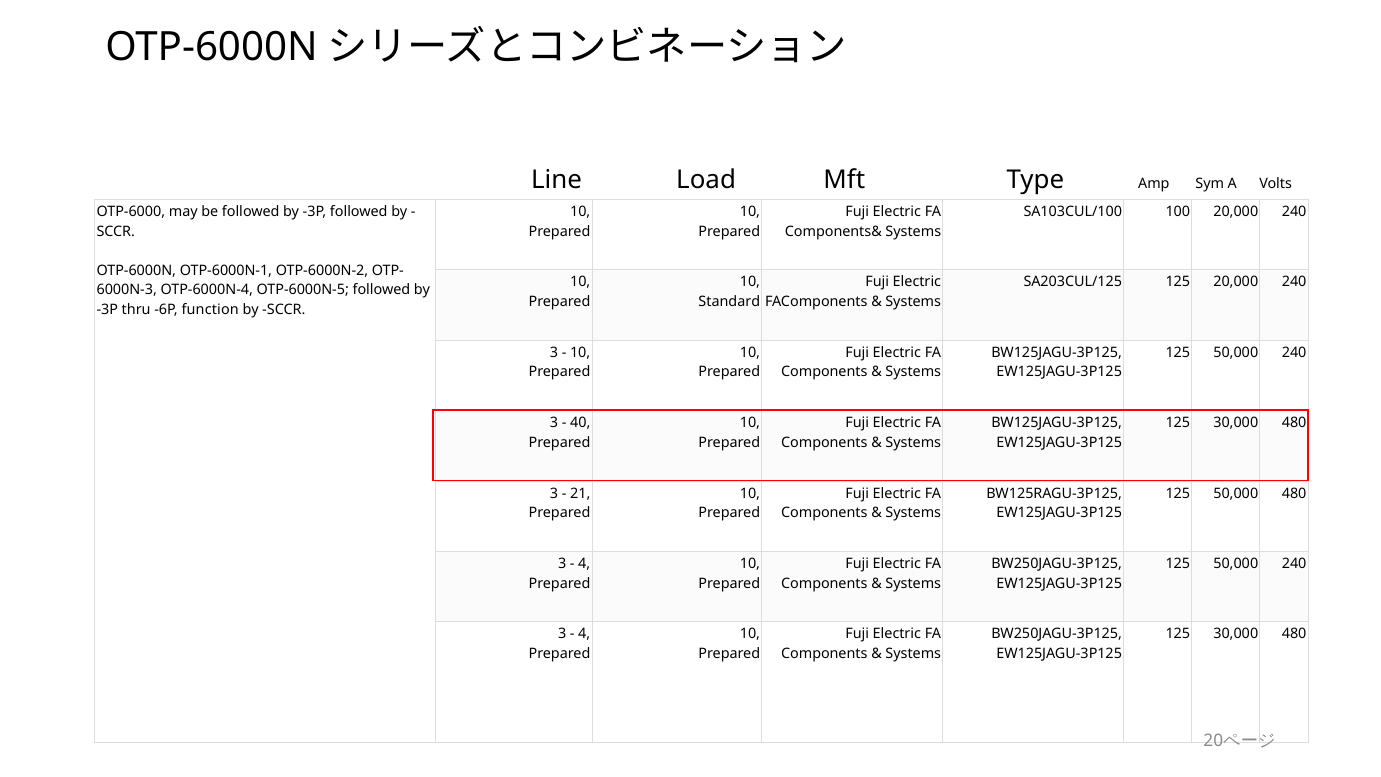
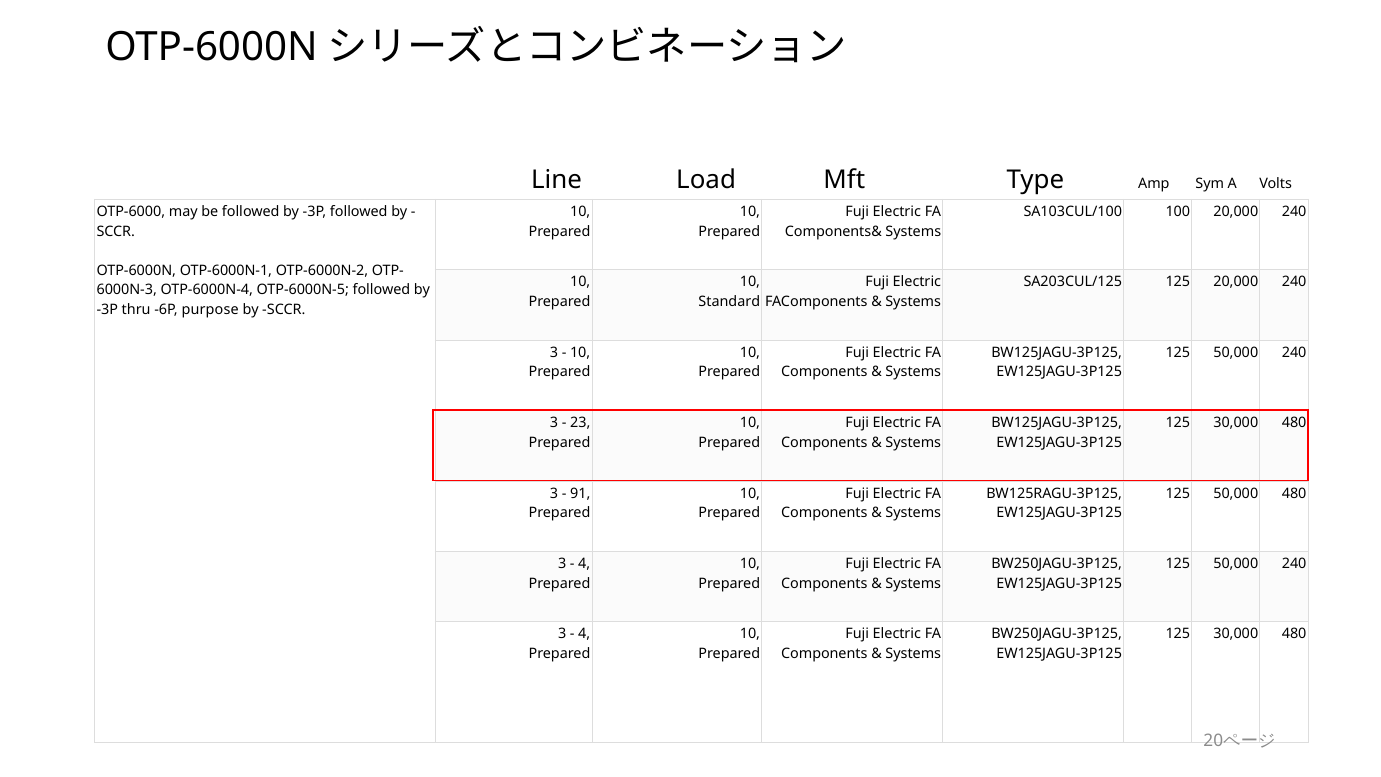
function: function -> purpose (210, 309)
40: 40 -> 23 (580, 423)
21: 21 -> 91 (580, 493)
